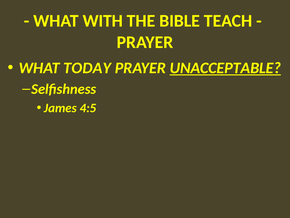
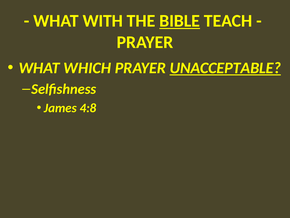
BIBLE underline: none -> present (180, 21)
TODAY: TODAY -> WHICH (87, 68)
4:5: 4:5 -> 4:8 (88, 108)
